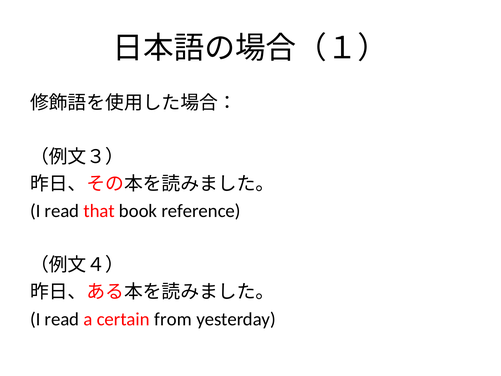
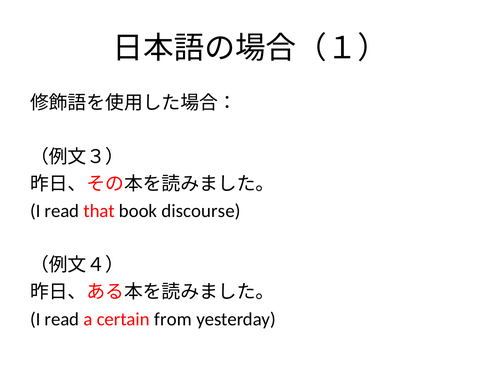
reference: reference -> discourse (201, 211)
